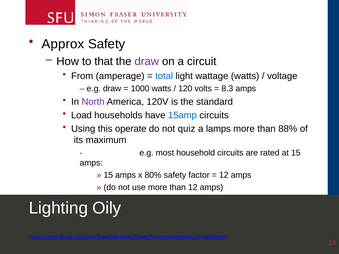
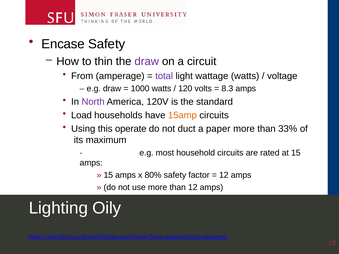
Approx: Approx -> Encase (63, 44)
that: that -> thin (104, 61)
total colour: blue -> purple (164, 76)
15amp colour: blue -> orange (182, 115)
quiz: quiz -> duct (187, 129)
lamps: lamps -> paper (218, 129)
88%: 88% -> 33% (288, 129)
